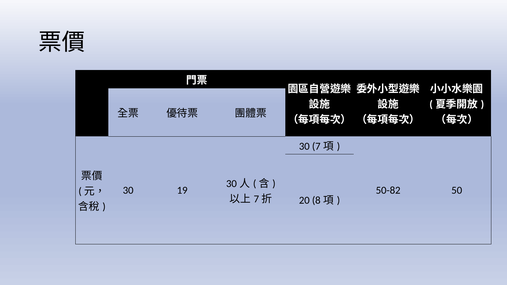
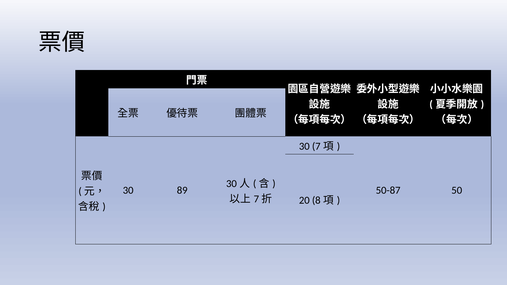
19: 19 -> 89 (182, 191)
50-82: 50-82 -> 50-87 (388, 191)
